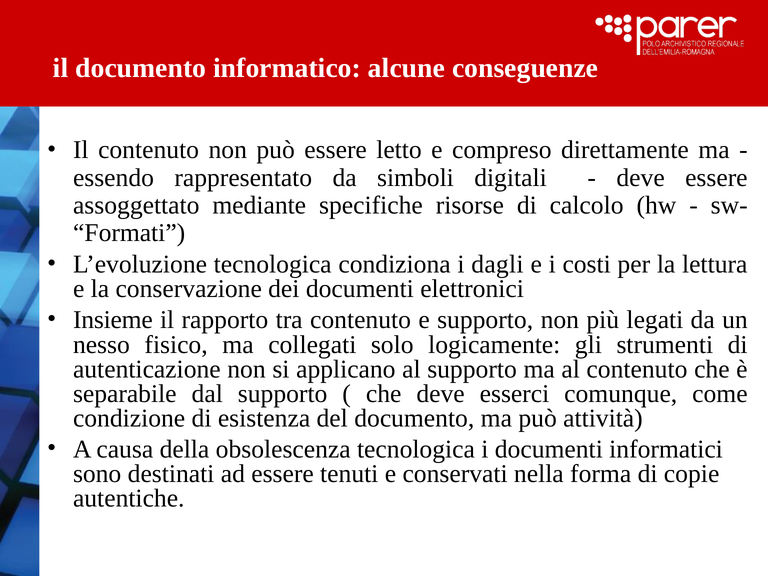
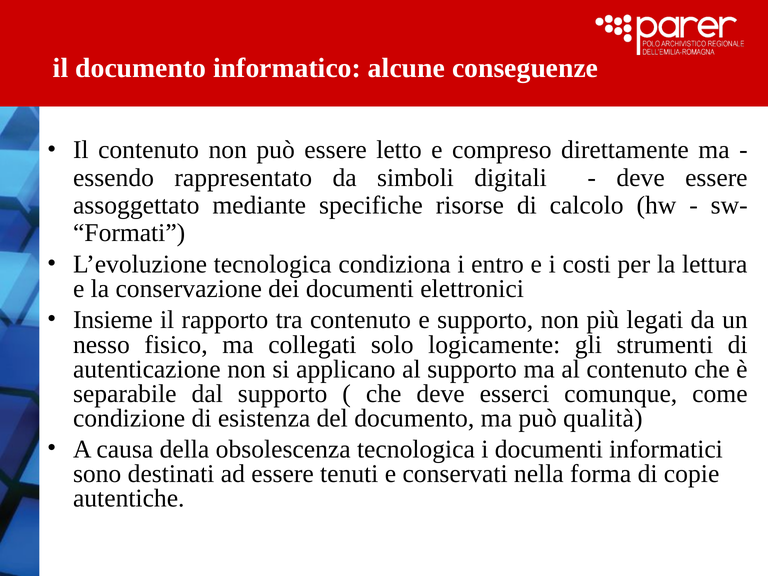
dagli: dagli -> entro (498, 264)
attività: attività -> qualità (603, 418)
